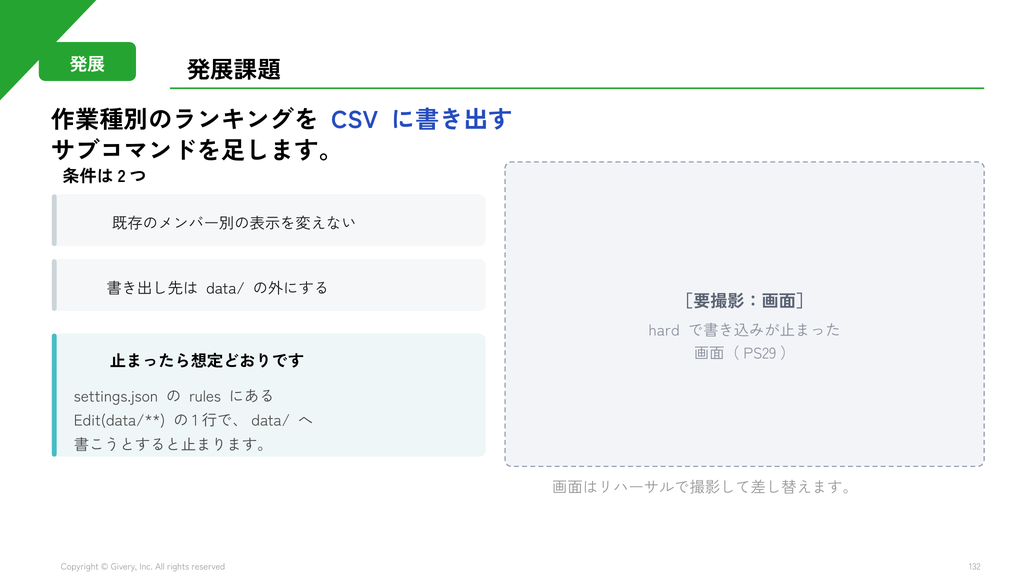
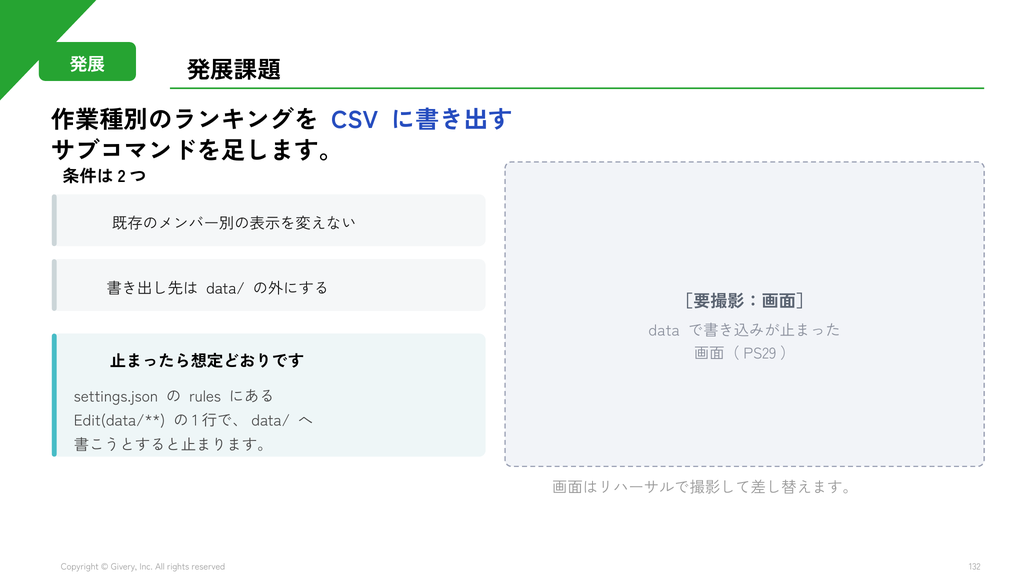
hard: hard -> data (664, 331)
